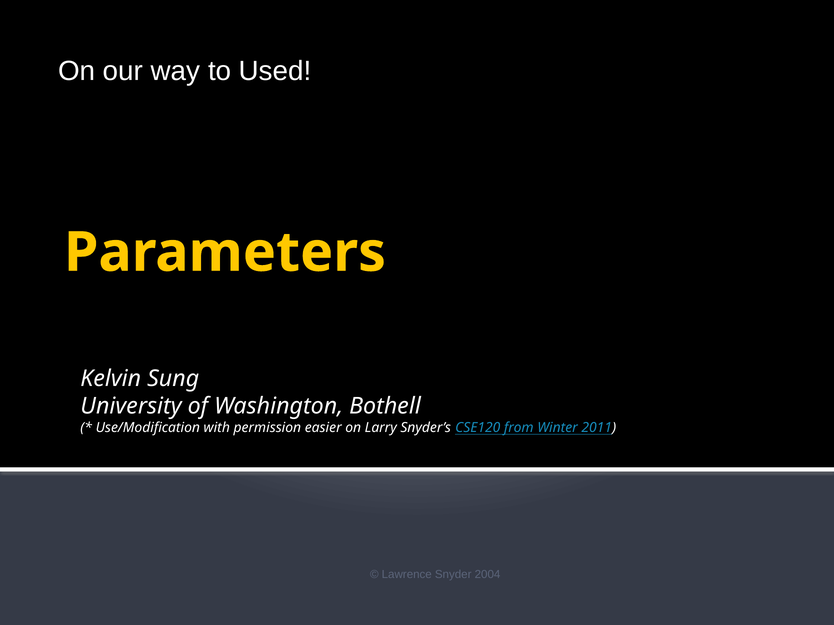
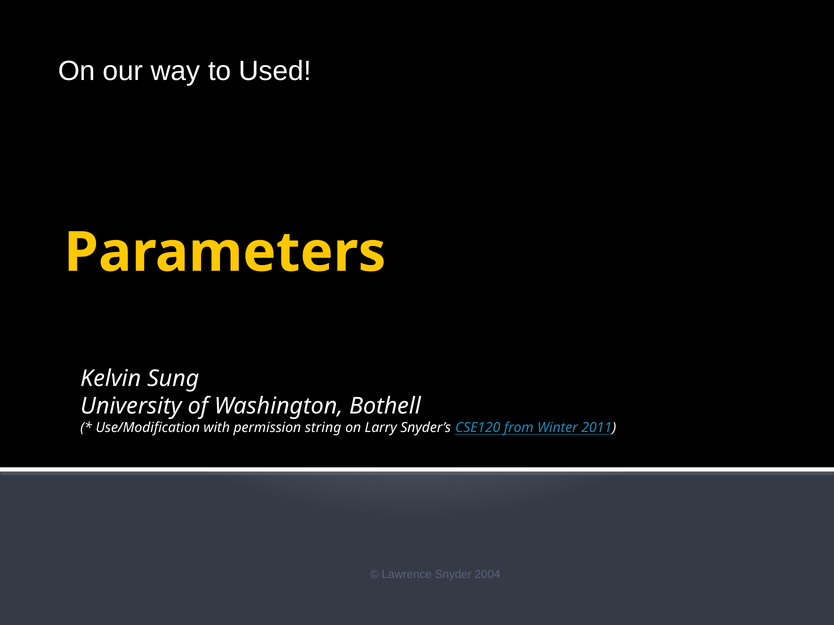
easier: easier -> string (323, 428)
